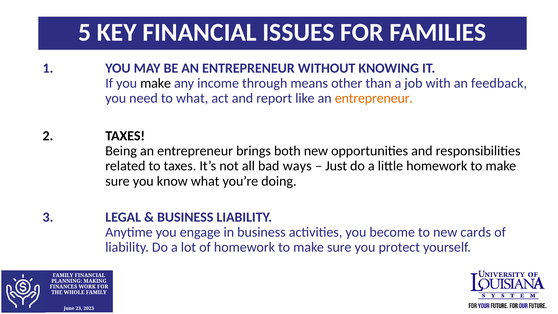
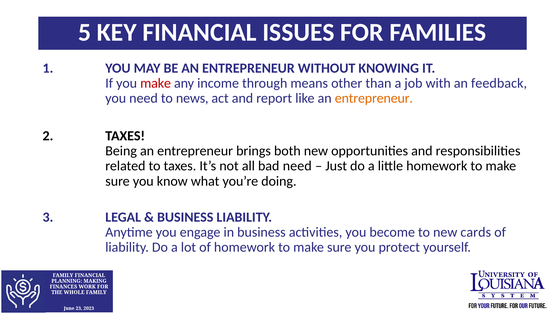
make colour: black -> red (156, 83)
to what: what -> news (192, 98)
bad ways: ways -> need (297, 166)
